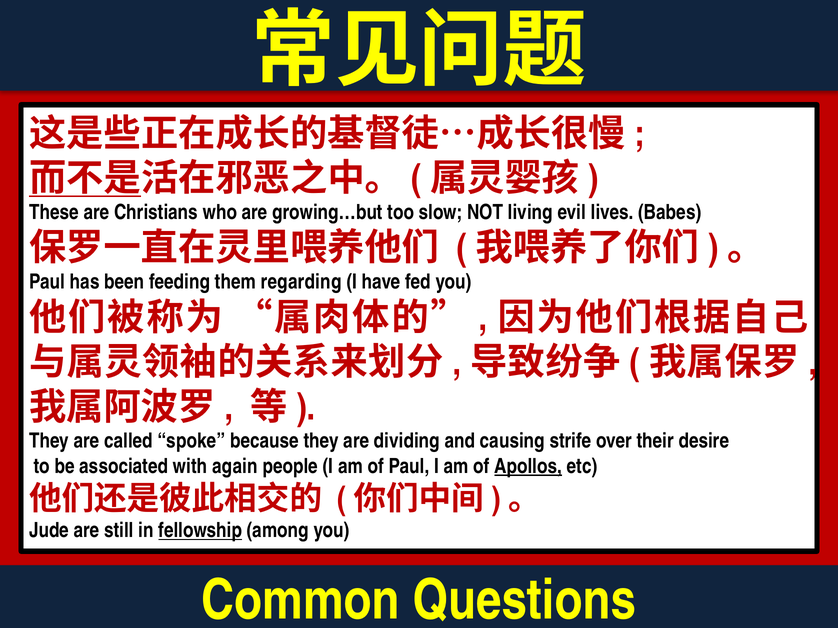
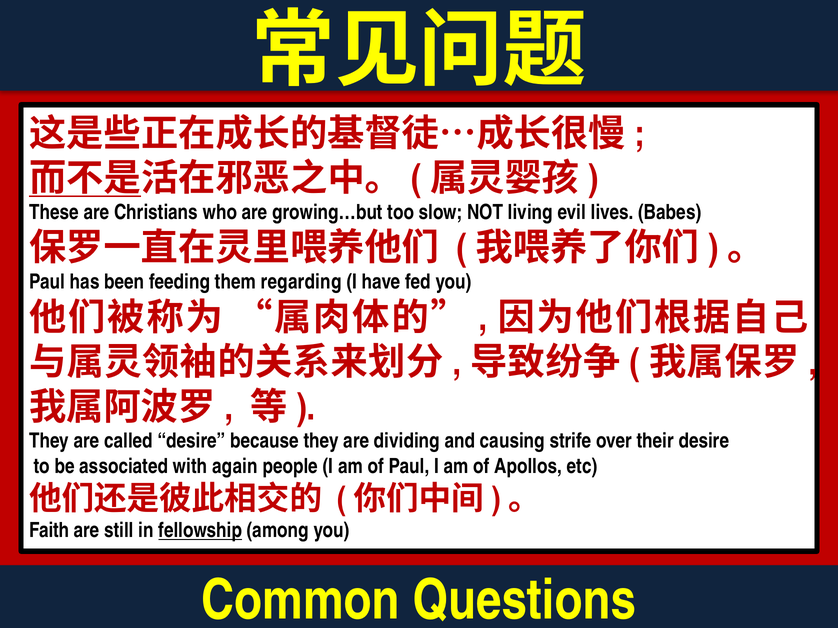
called spoke: spoke -> desire (192, 441)
Apollos underline: present -> none (528, 467)
Jude: Jude -> Faith (49, 531)
